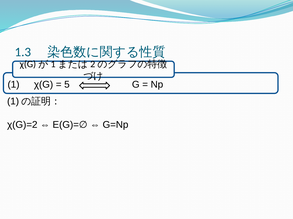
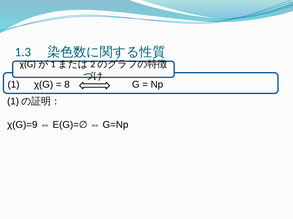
5: 5 -> 8 (67, 85)
χ(G)=2: χ(G)=2 -> χ(G)=9 (22, 125)
